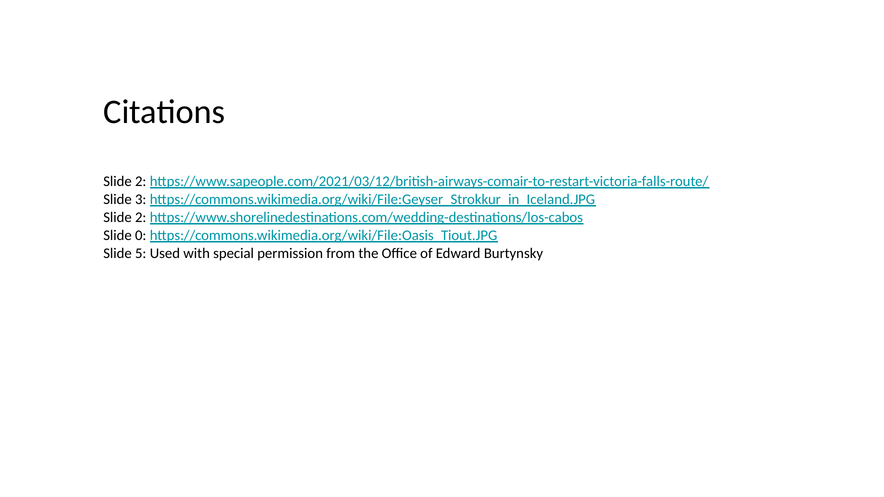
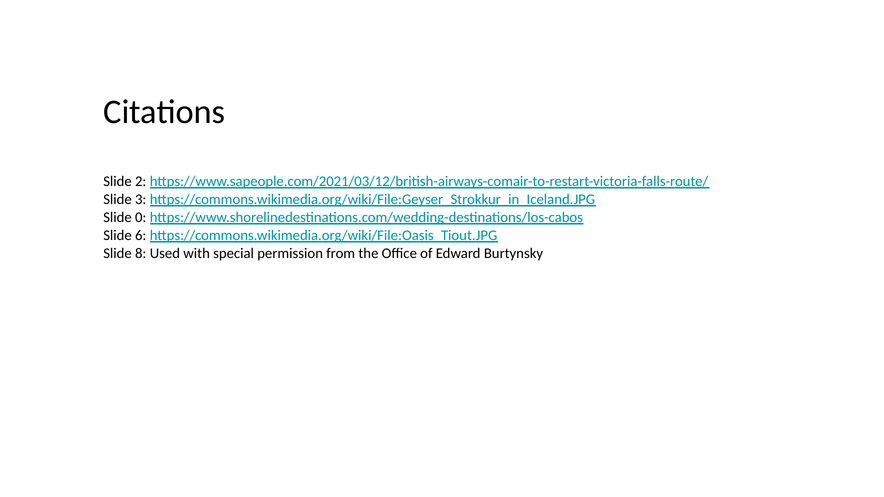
2: 2 -> 0 (141, 217)
0: 0 -> 6 (141, 235)
5: 5 -> 8 (141, 253)
